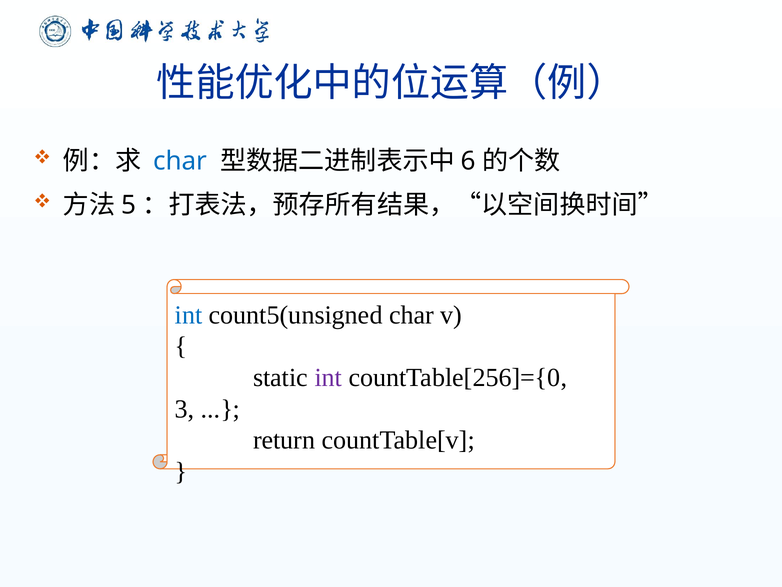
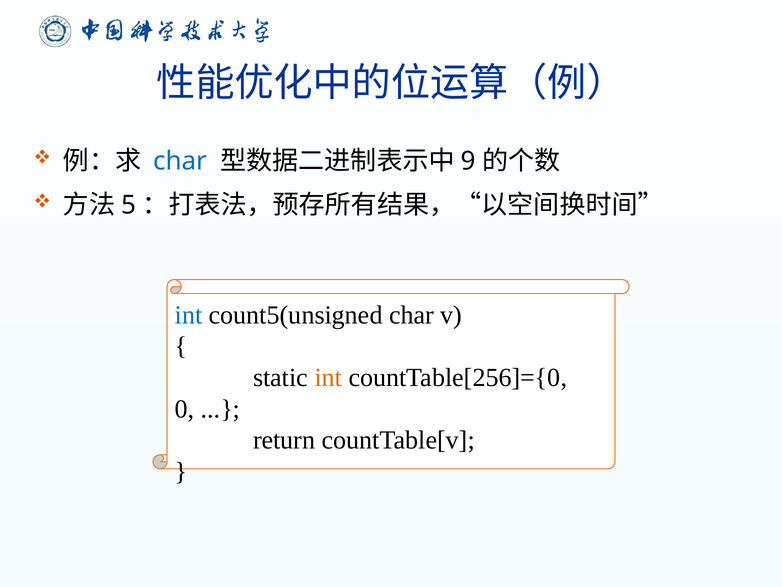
6: 6 -> 9 (468, 161)
int colour: purple -> orange (328, 377)
3: 3 -> 0 (185, 409)
